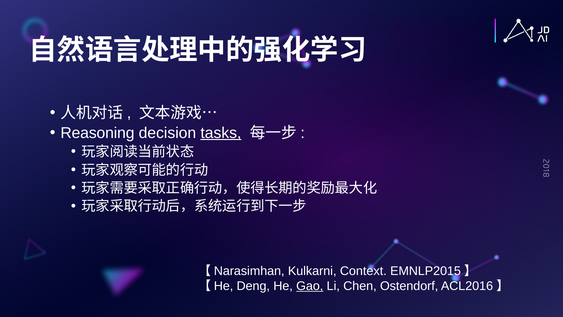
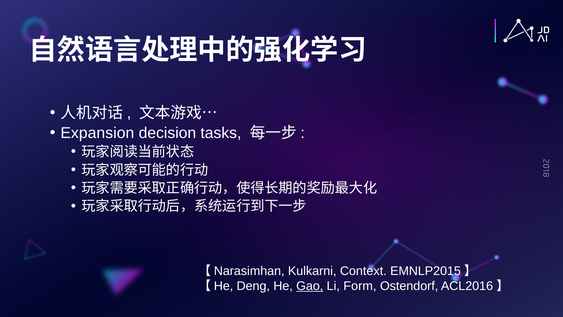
Reasoning: Reasoning -> Expansion (97, 133)
tasks underline: present -> none (221, 133)
Chen: Chen -> Form (360, 286)
